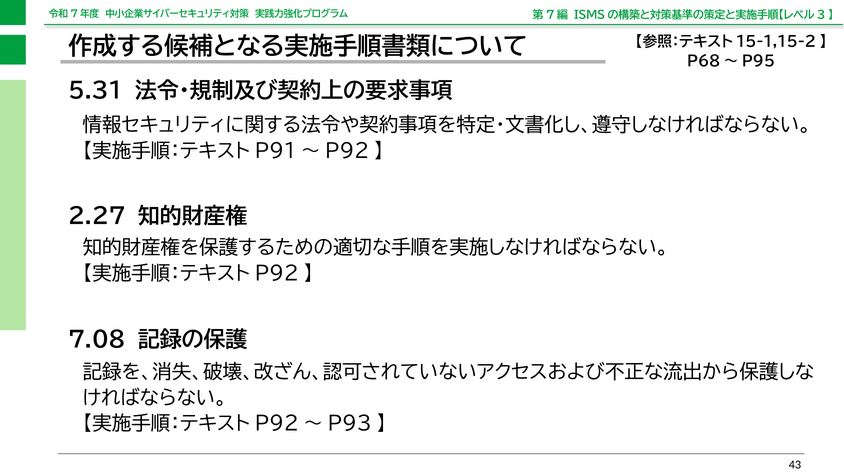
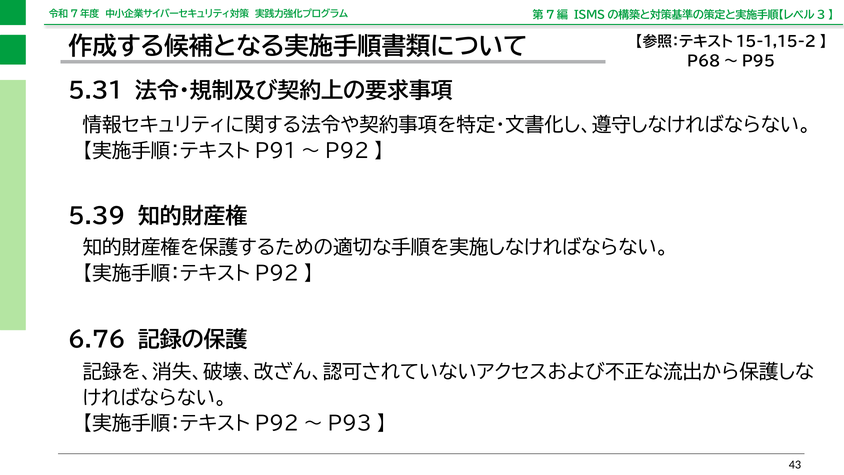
2.27: 2.27 -> 5.39 (97, 216)
7.08: 7.08 -> 6.76 (97, 340)
